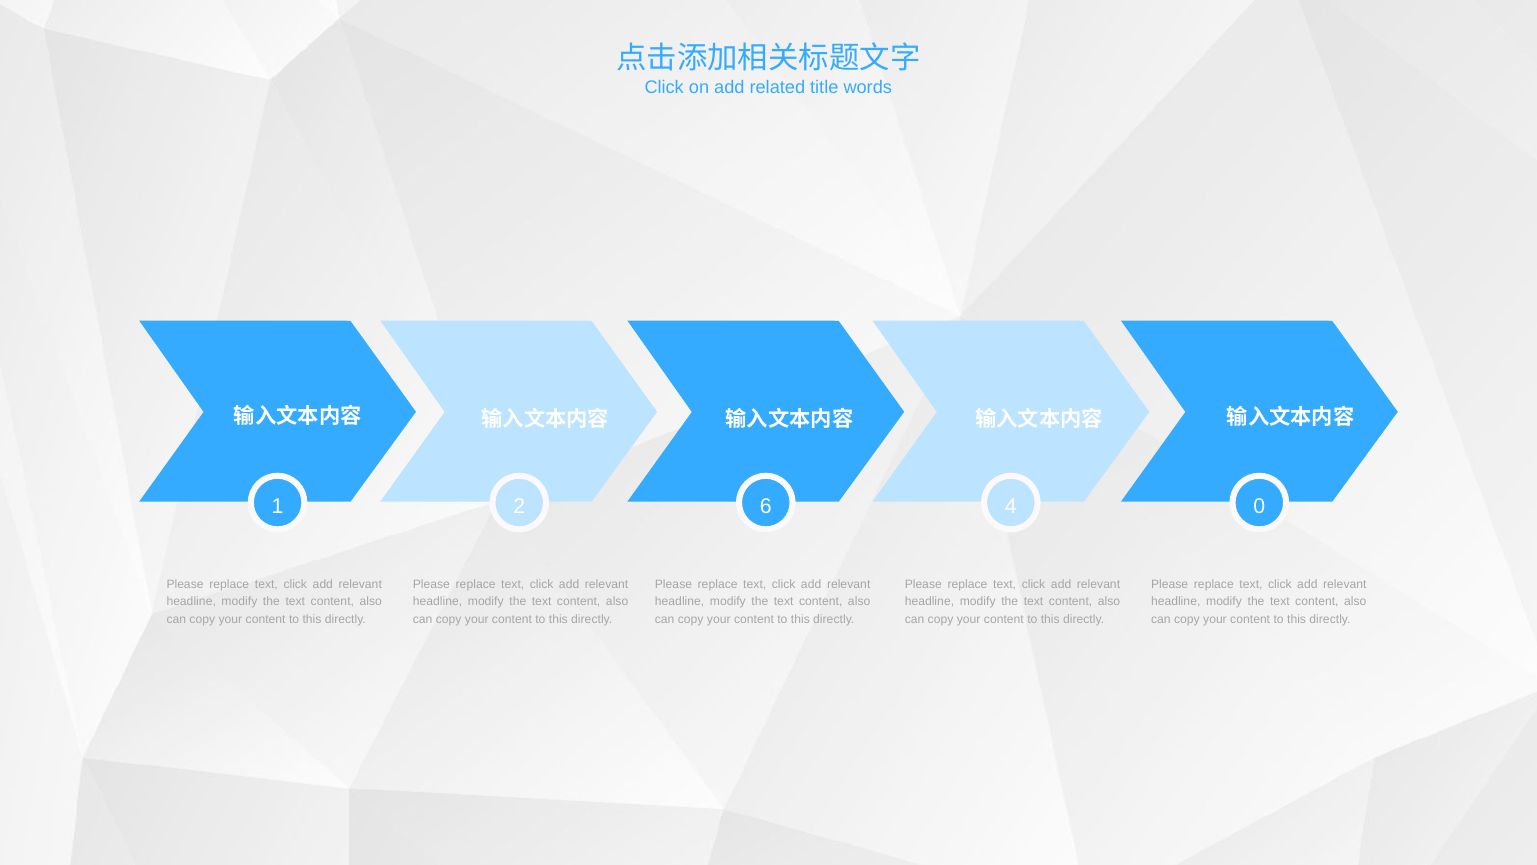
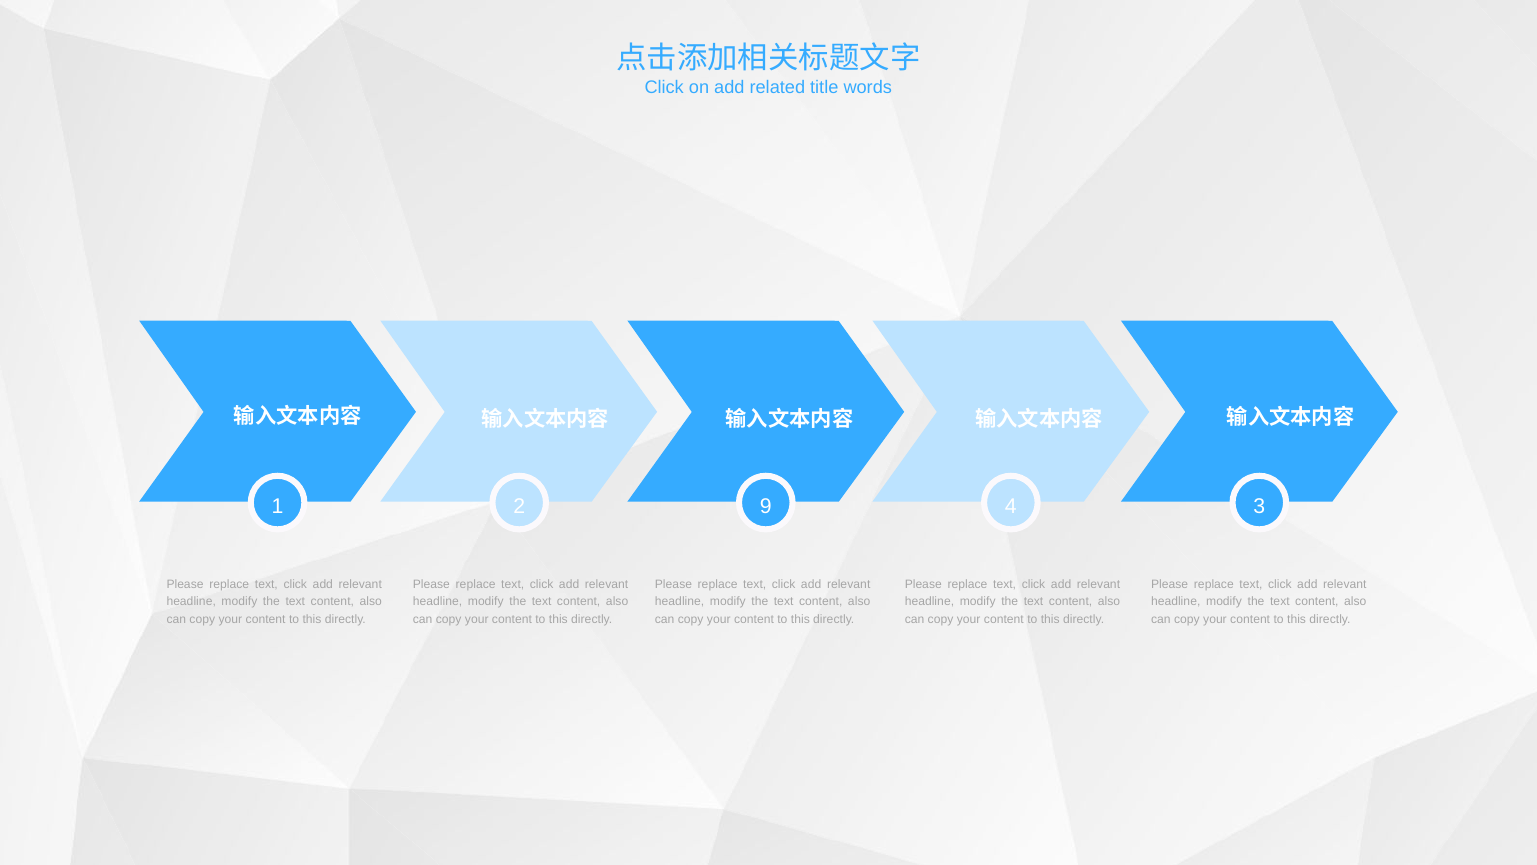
6: 6 -> 9 (766, 506)
0: 0 -> 3 (1259, 506)
